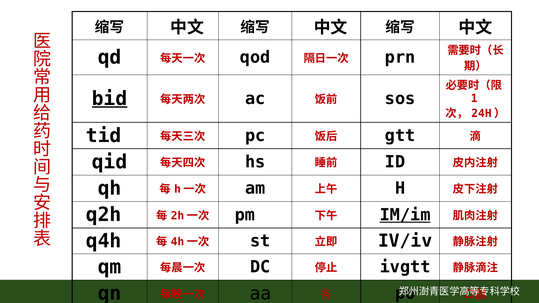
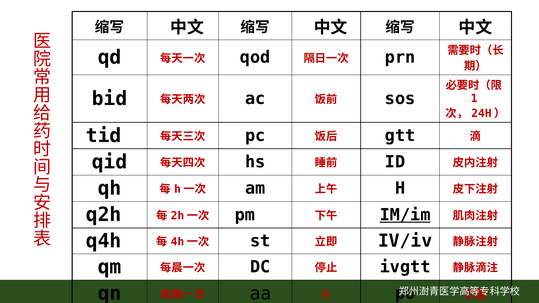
bid underline: present -> none (110, 99)
